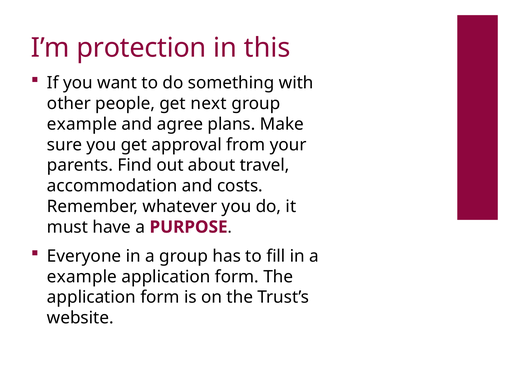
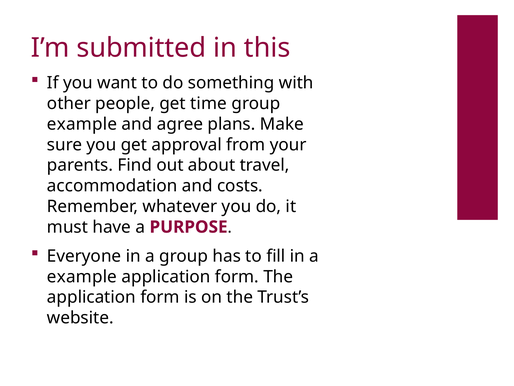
protection: protection -> submitted (141, 48)
next: next -> time (209, 103)
